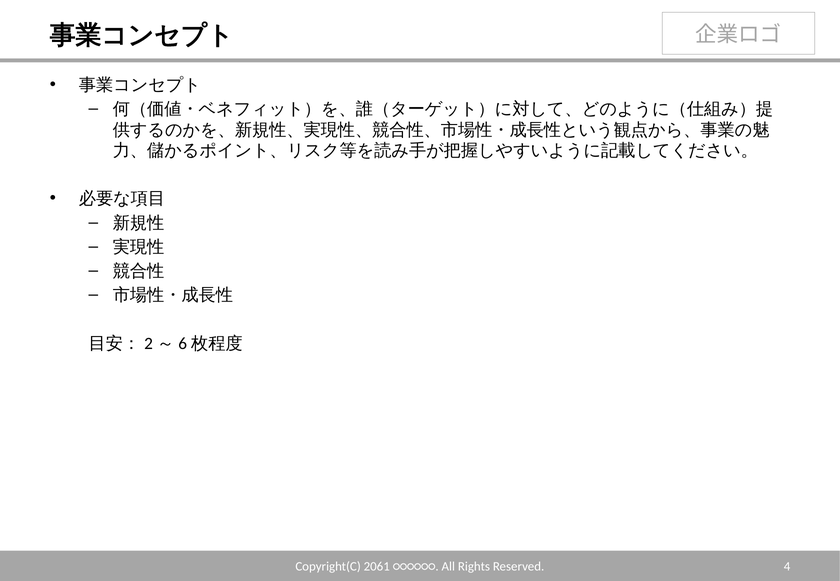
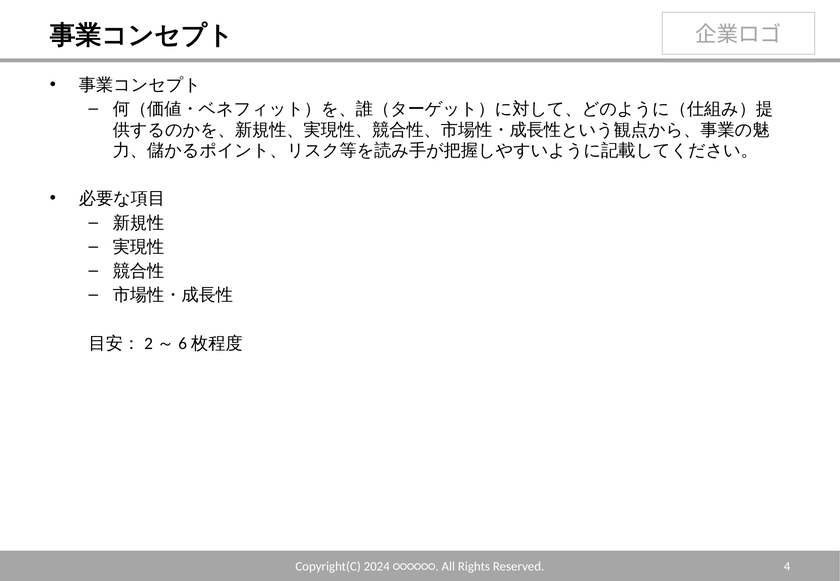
2061: 2061 -> 2024 (377, 567)
